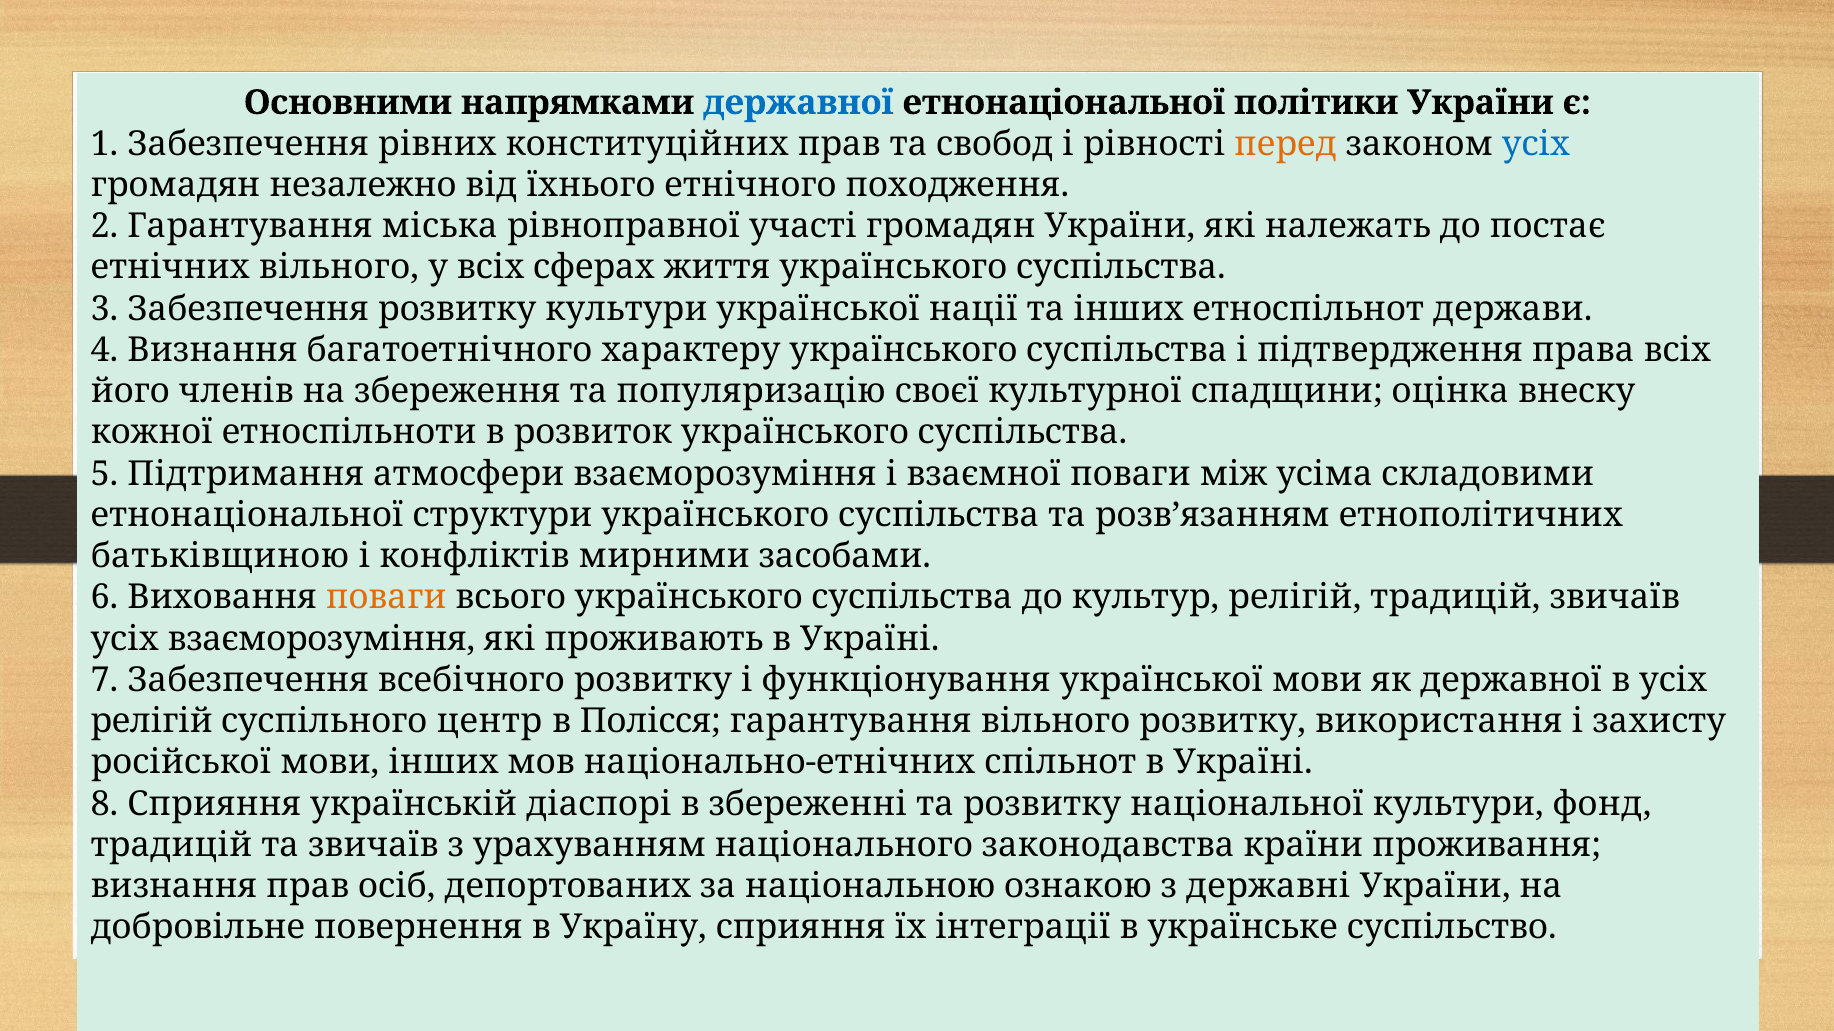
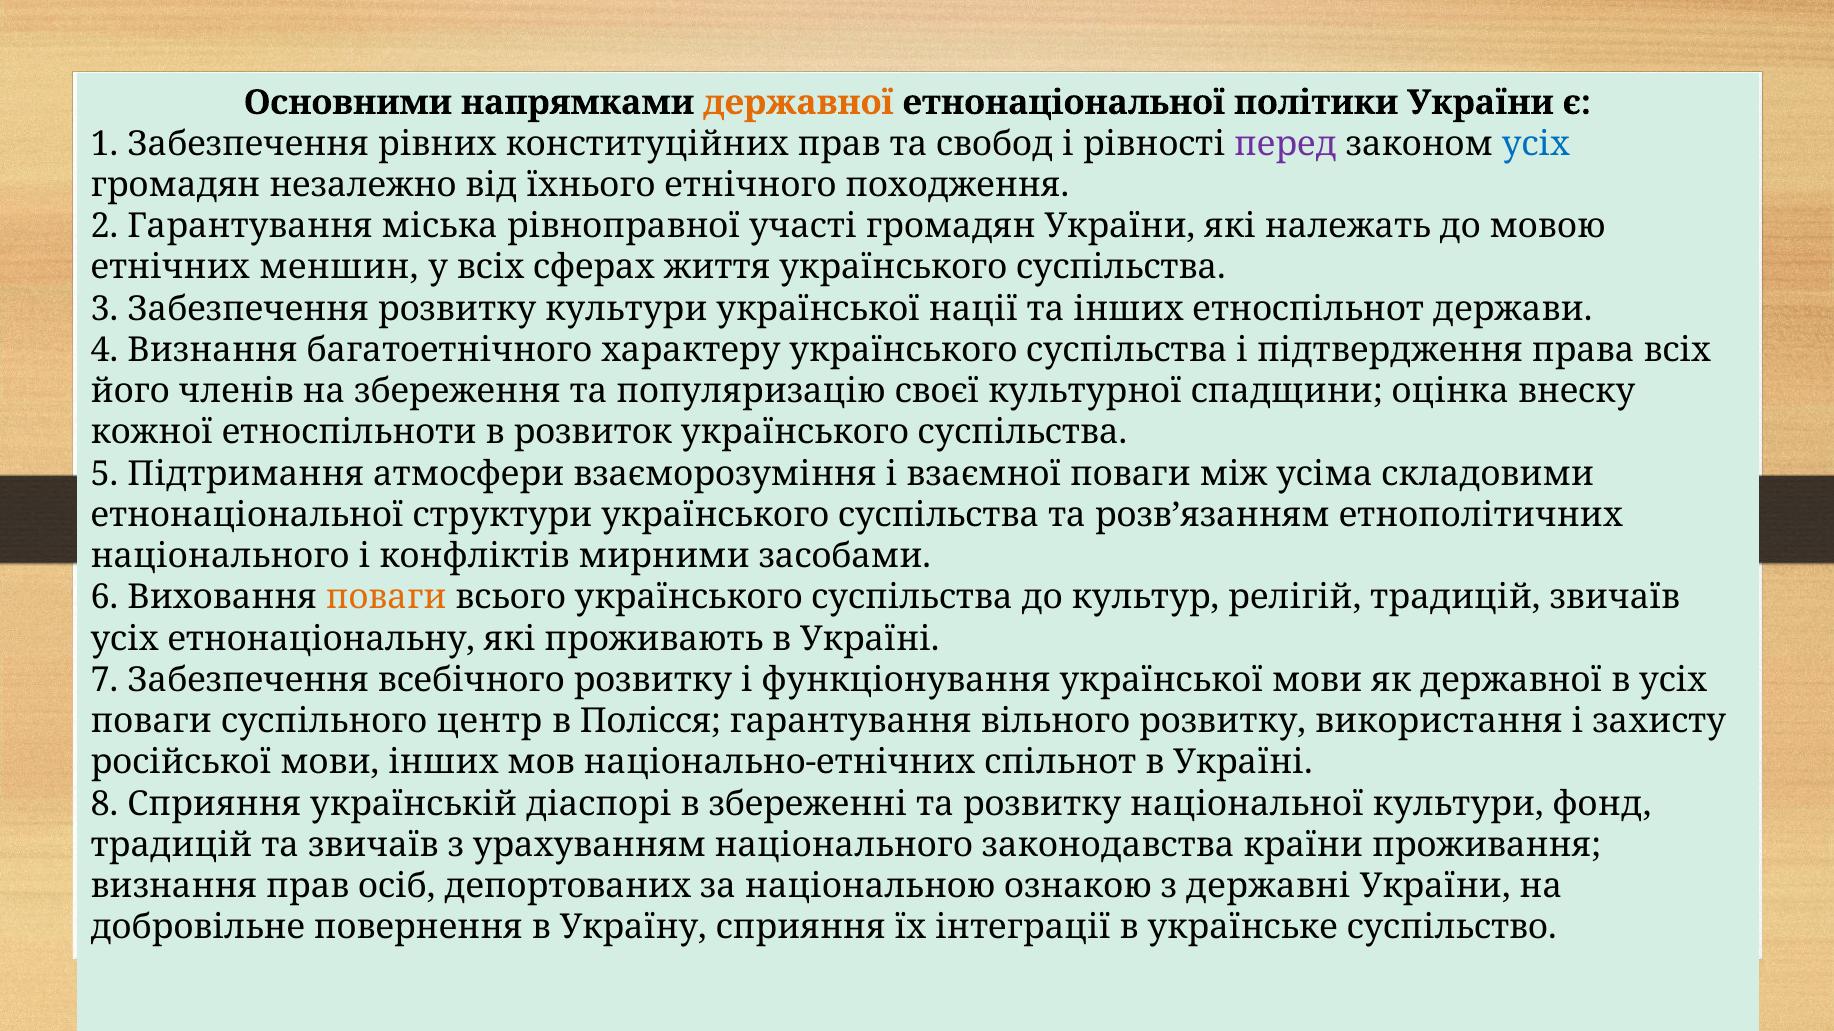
державної colour: blue -> orange (798, 103)
перед colour: orange -> purple (1285, 144)
постає: постає -> мовою (1548, 226)
етнічних вільного: вільного -> меншин (339, 268)
батьківщиною: батьківщиною -> національного (220, 557)
усіх взаєморозуміння: взаєморозуміння -> етнонаціональну (321, 639)
релігій: релігій -> поваги (151, 722)
